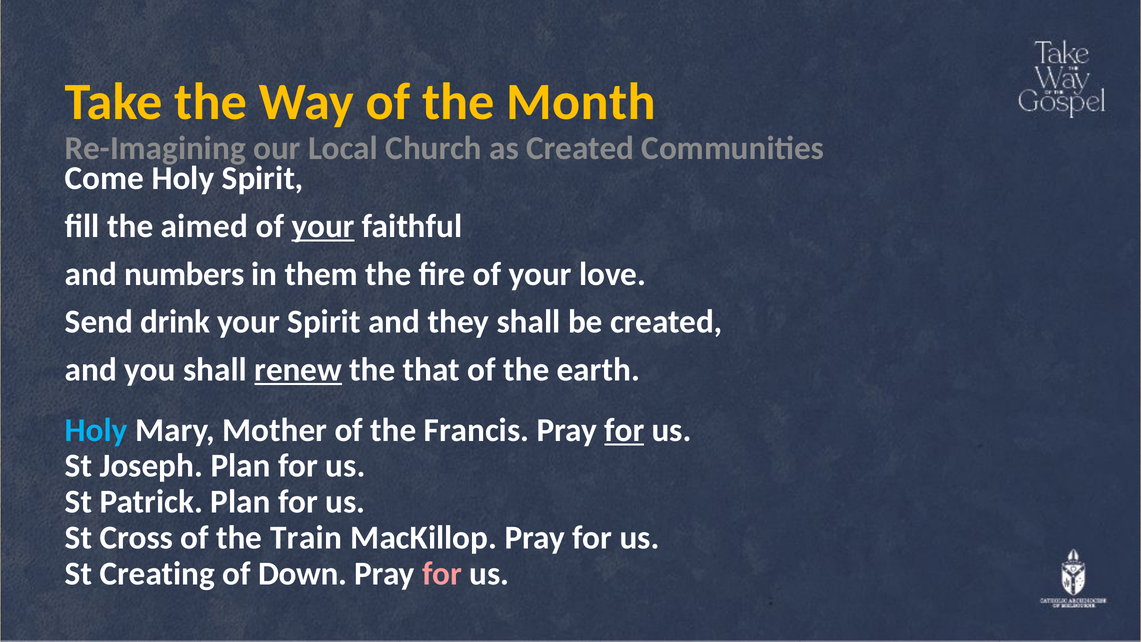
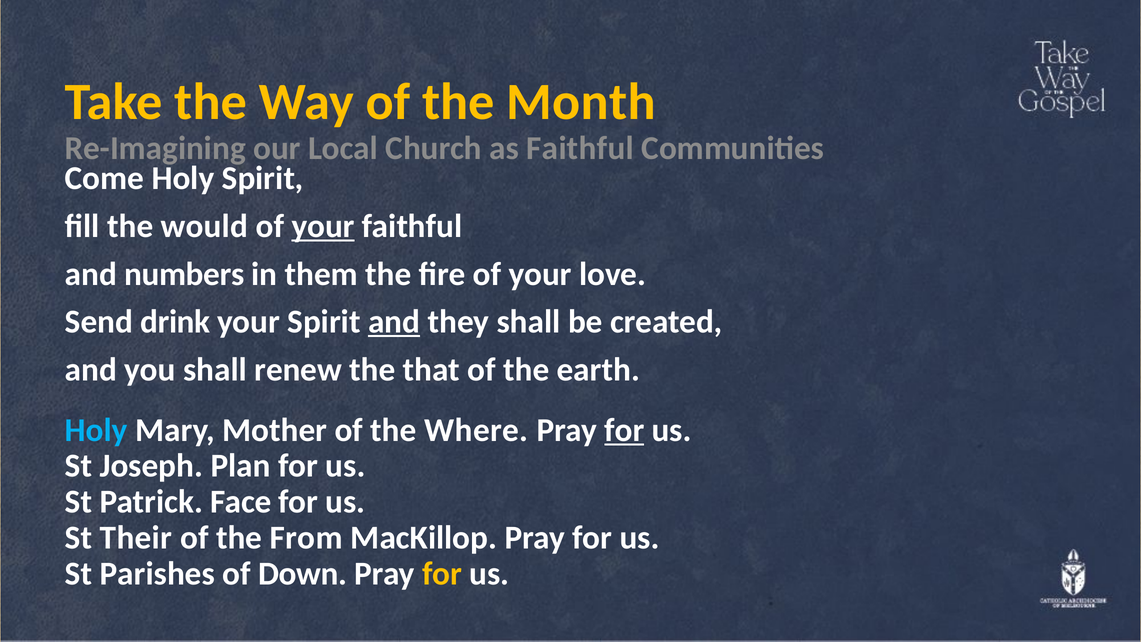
as Created: Created -> Faithful (580, 148)
aimed: aimed -> would (204, 226)
and underline: none -> present (394, 322)
renew underline: present -> none (298, 370)
Francis: Francis -> Where (476, 430)
Patrick Plan: Plan -> Face (241, 501)
Cross: Cross -> Their (136, 537)
Train: Train -> From (306, 537)
Creating: Creating -> Parishes (157, 573)
for colour: pink -> yellow (442, 573)
